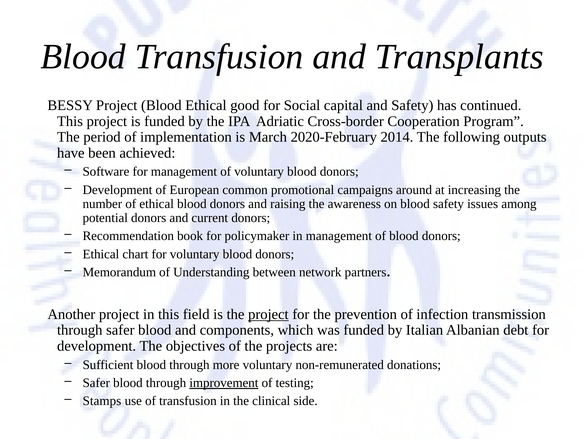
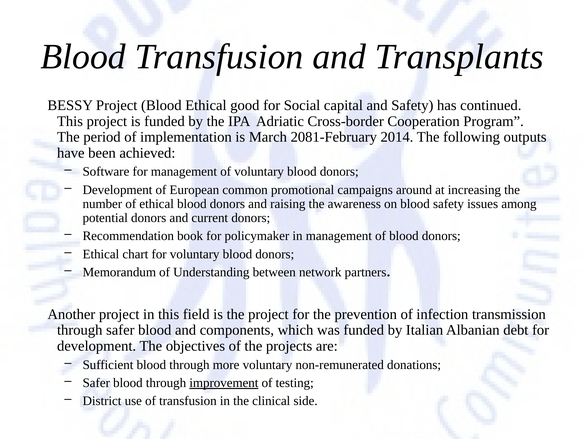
2020-February: 2020-February -> 2081-February (334, 137)
project underline: present -> none (268, 314)
Stamps: Stamps -> District (102, 401)
